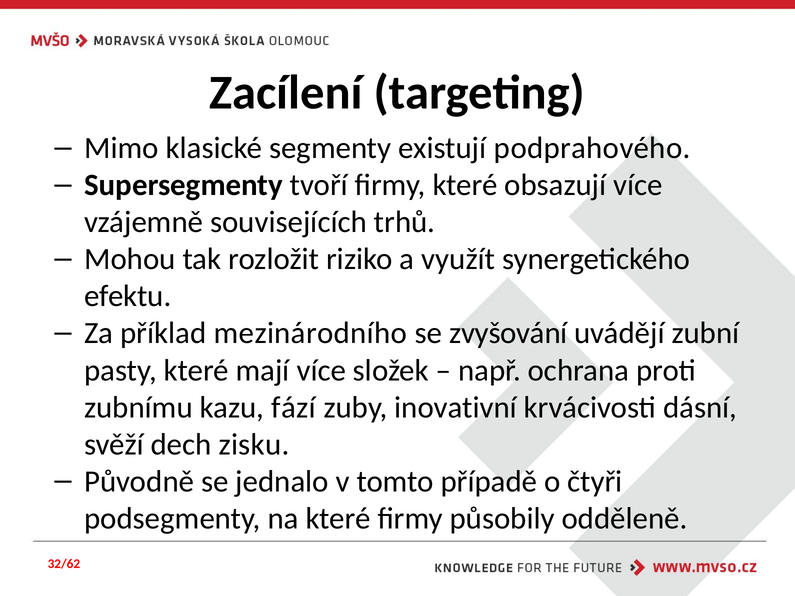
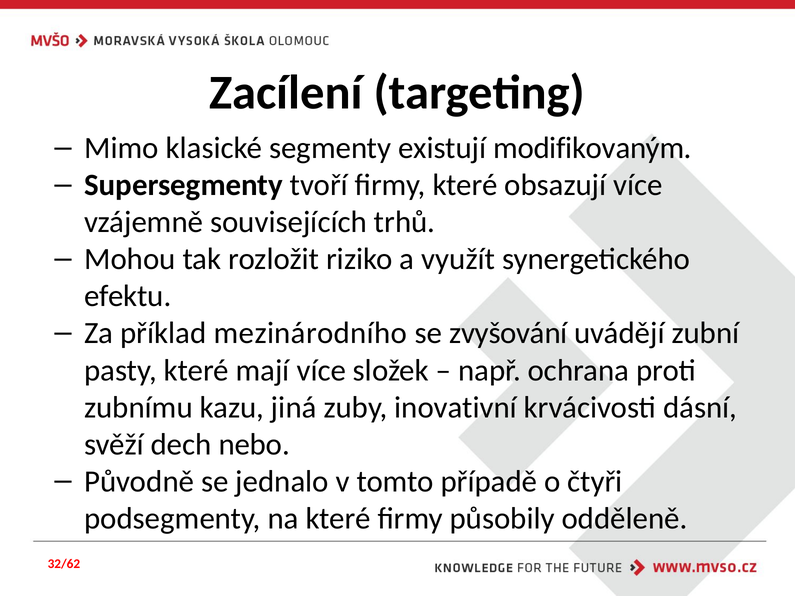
podprahového: podprahového -> modifikovaným (592, 148)
fází: fází -> jiná (294, 407)
zisku: zisku -> nebo (254, 445)
